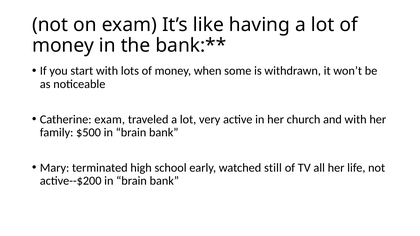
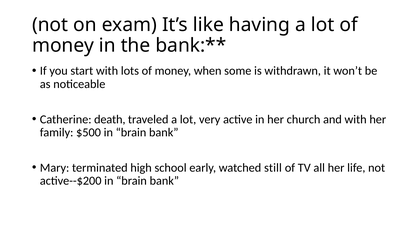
Catherine exam: exam -> death (110, 119)
